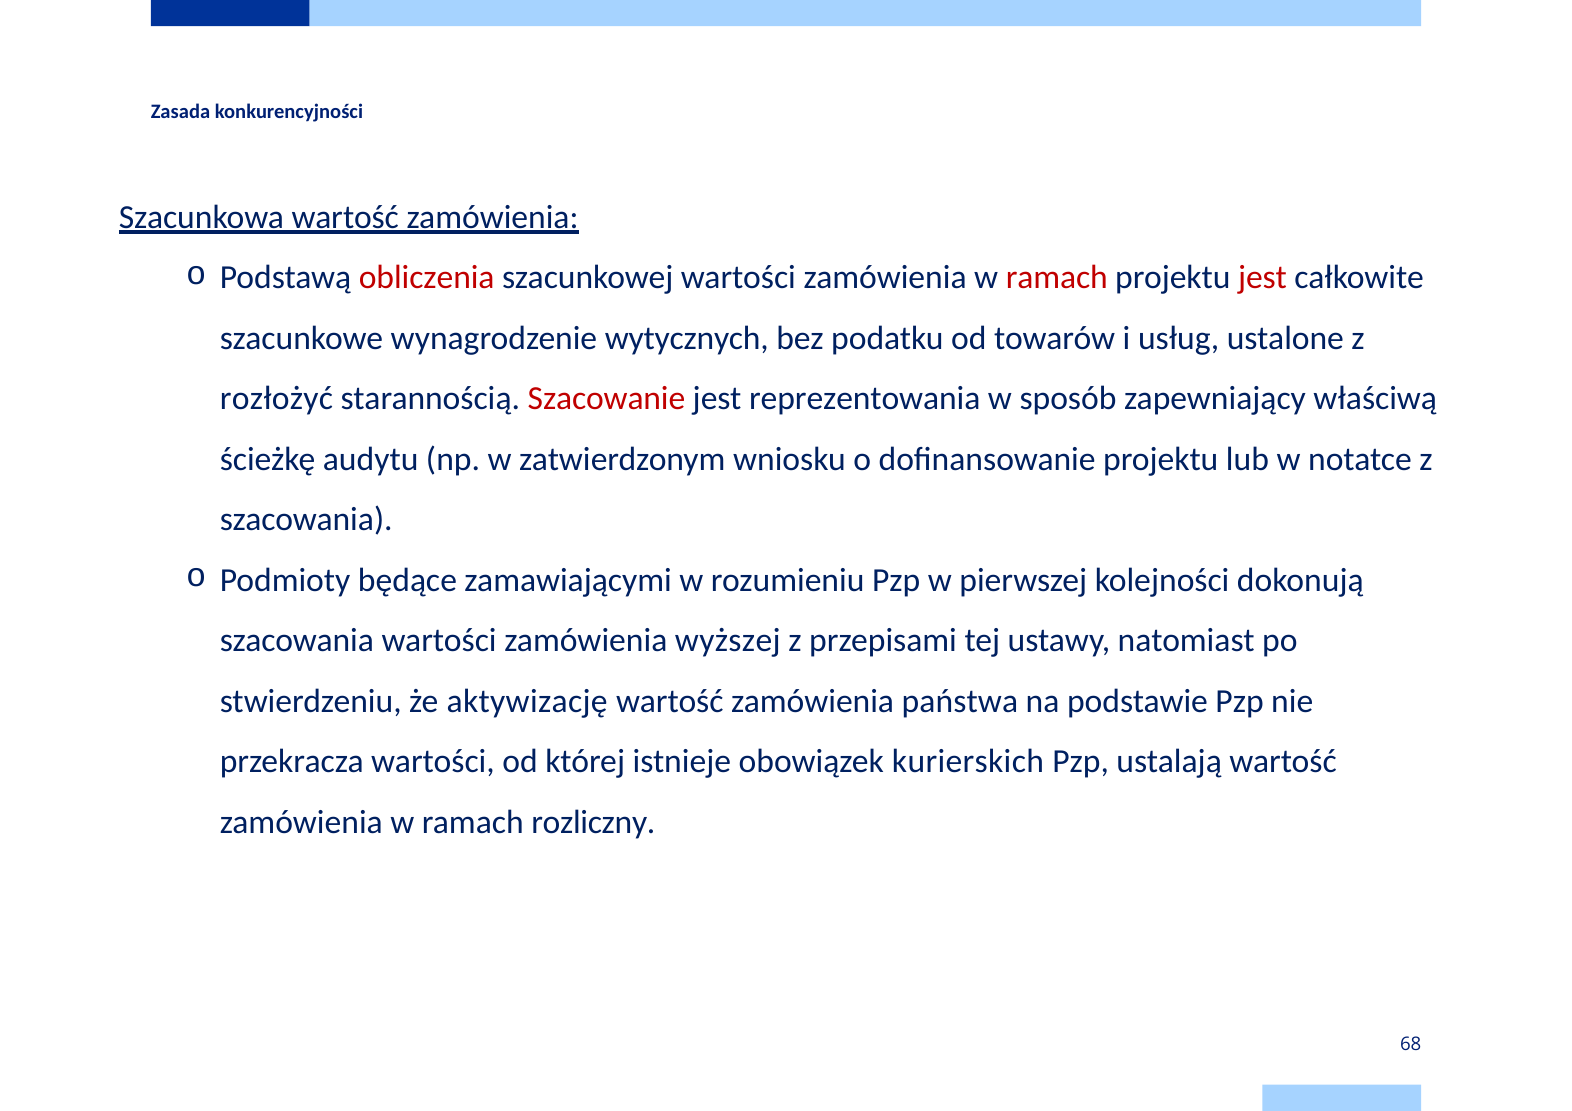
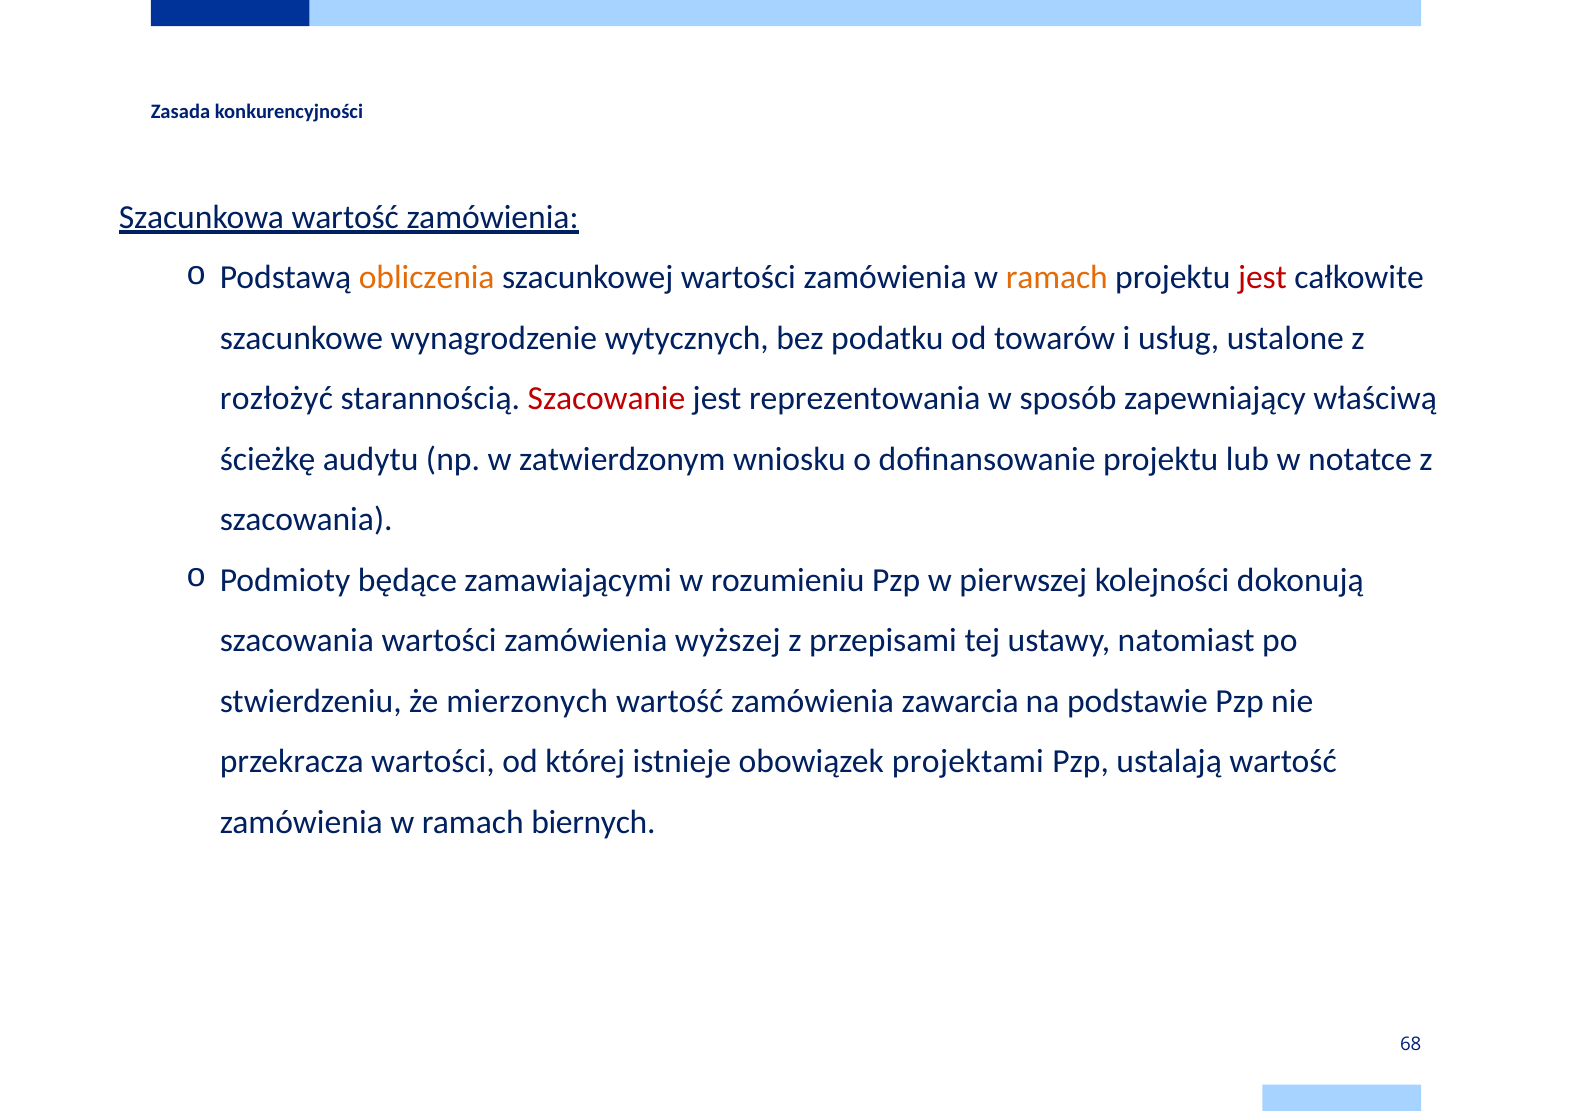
obliczenia colour: red -> orange (427, 278)
ramach colour: red -> orange (1057, 278)
aktywizację: aktywizację -> mierzonych (527, 701)
państwa: państwa -> zawarcia (960, 701)
kurierskich: kurierskich -> projektami (968, 762)
rozliczny: rozliczny -> biernych (593, 822)
